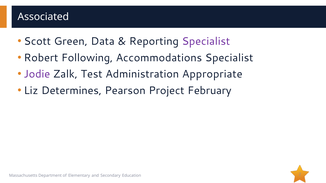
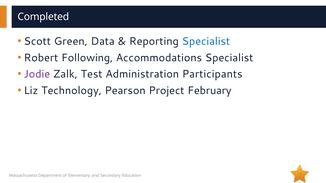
Associated: Associated -> Completed (43, 17)
Specialist colour: purple -> blue (206, 41)
Appropriate: Appropriate -> Participants (212, 74)
Determines: Determines -> Technology (71, 91)
